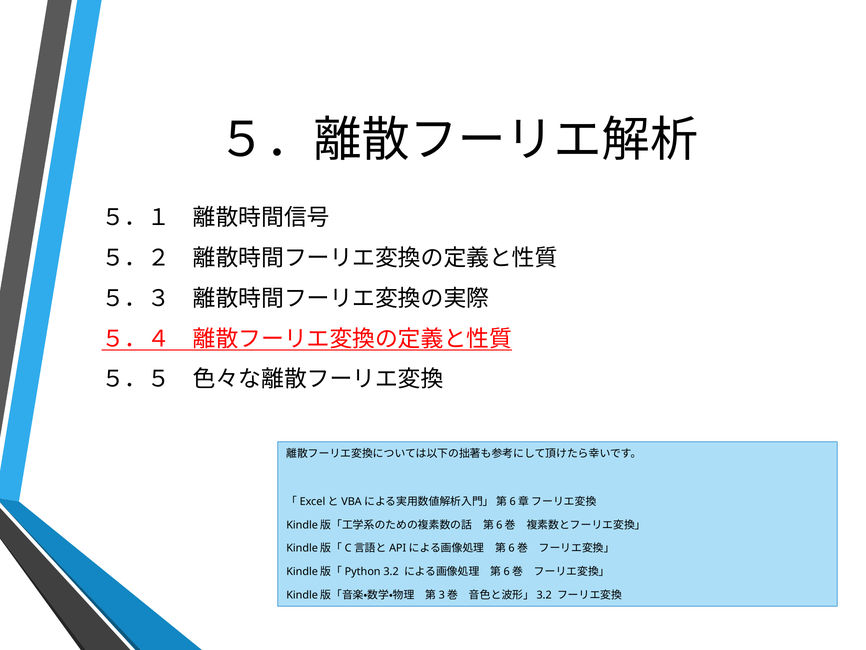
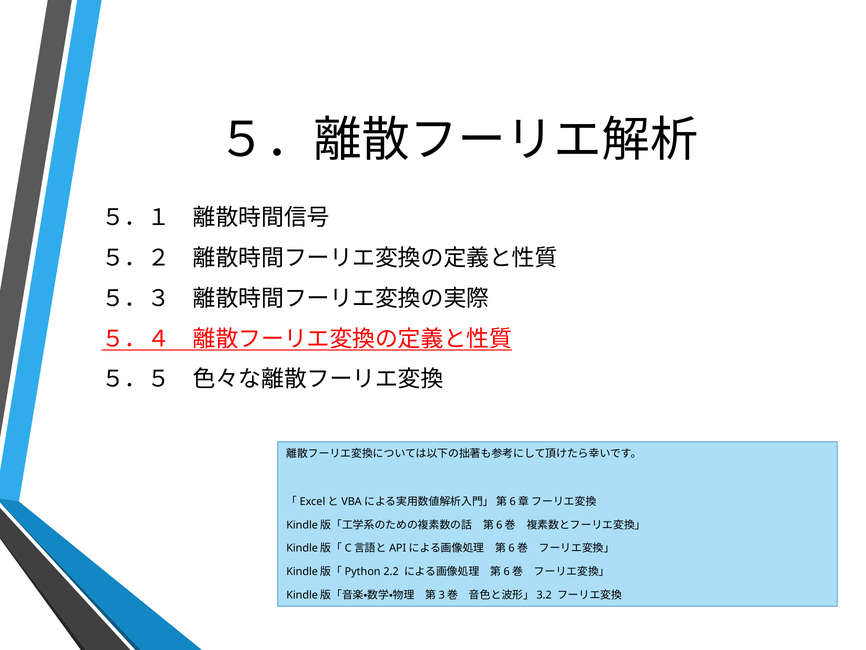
3.2: 3.2 -> 2.2 (391, 571)
